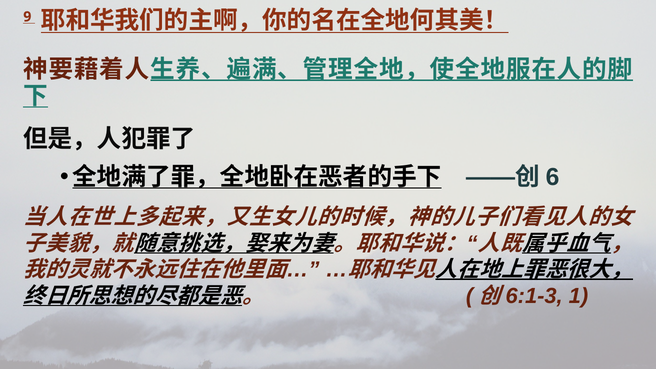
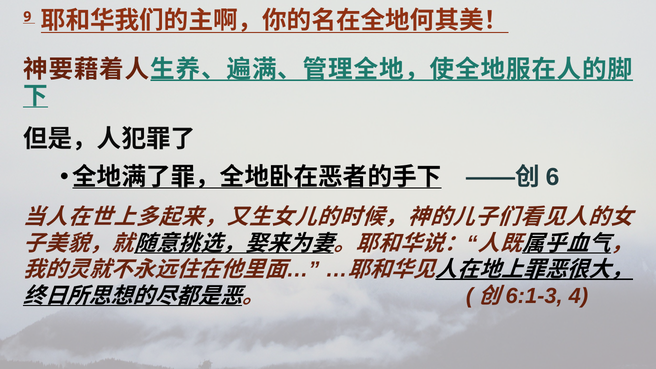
1: 1 -> 4 (578, 296)
